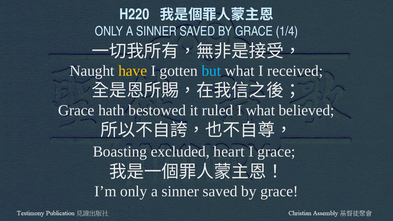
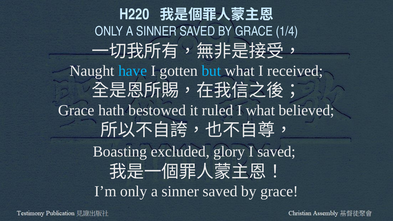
have colour: yellow -> light blue (133, 71)
heart: heart -> glory (229, 152)
I grace: grace -> saved (277, 152)
